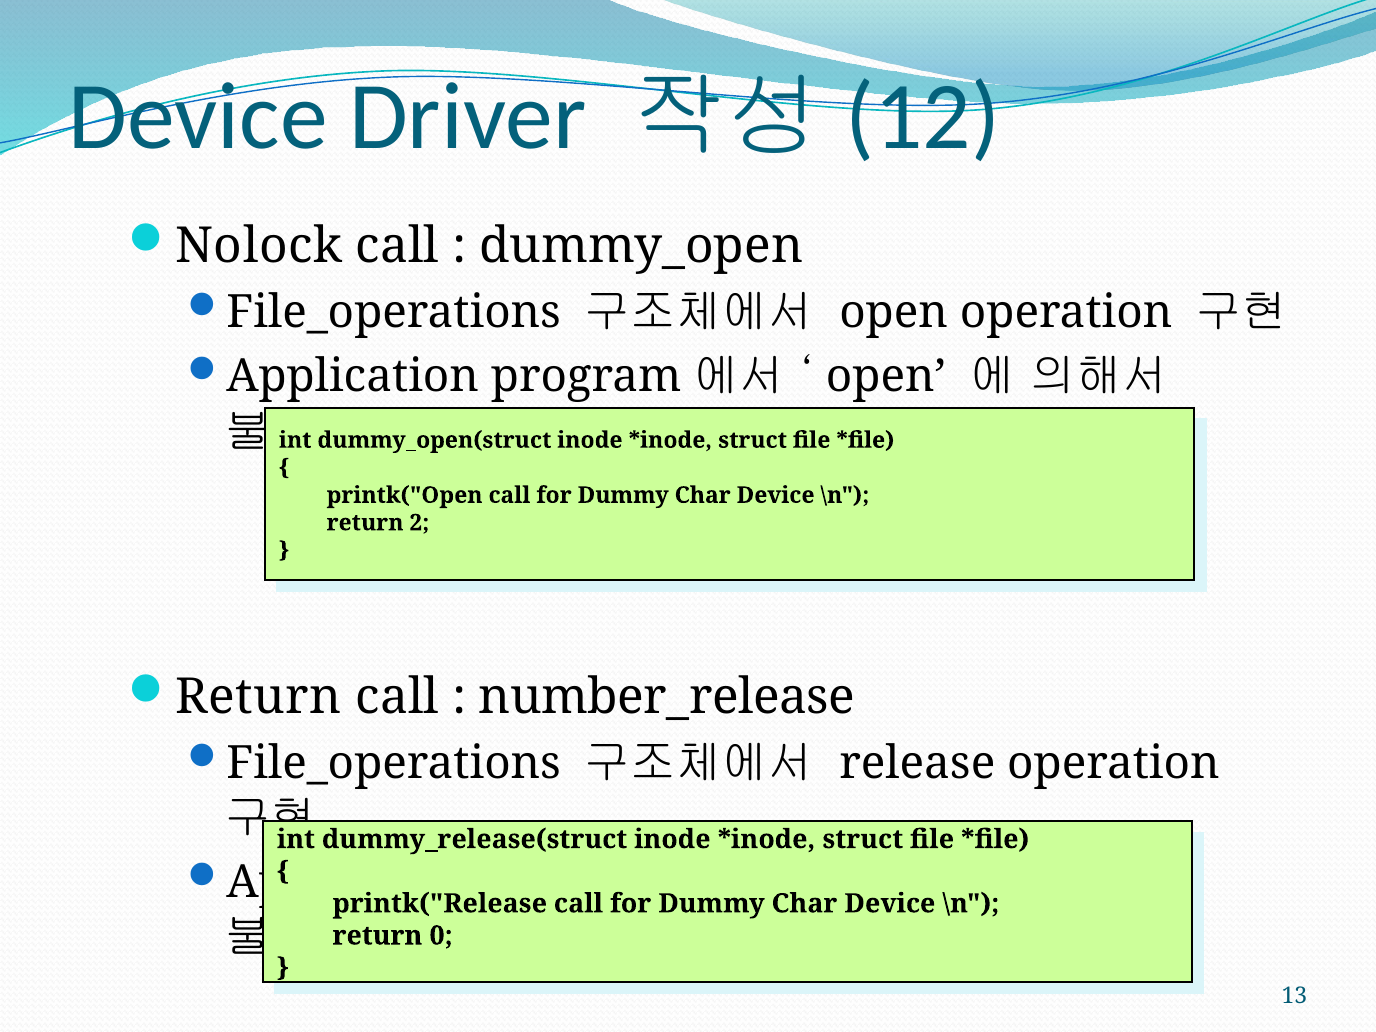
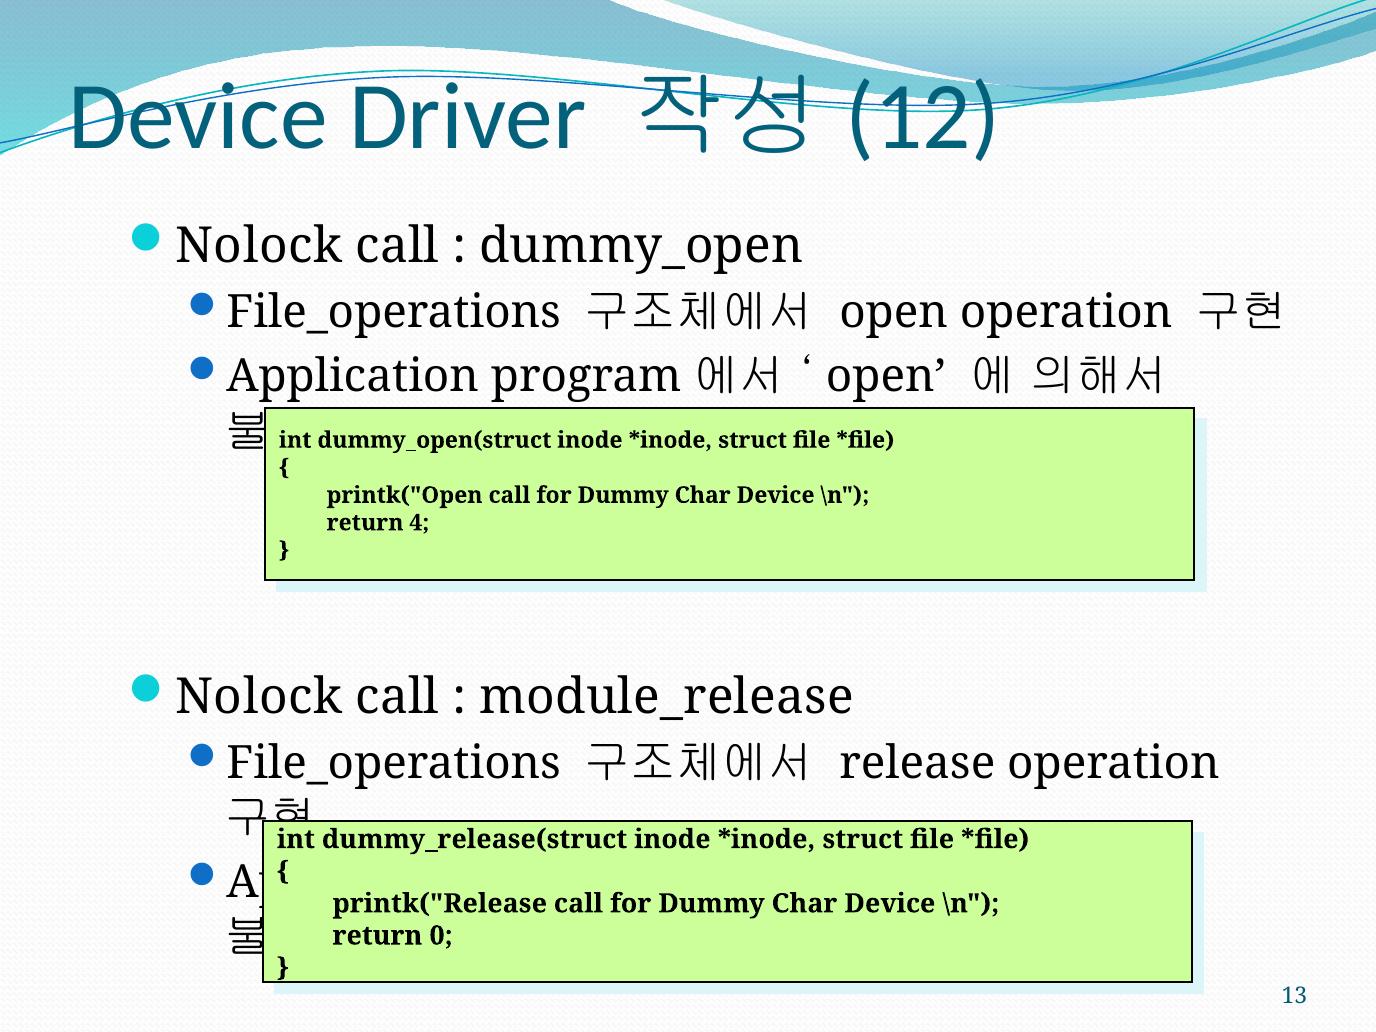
2: 2 -> 4 (419, 523)
Return: Return -> Nolock (259, 697)
number_release: number_release -> module_release (667, 697)
